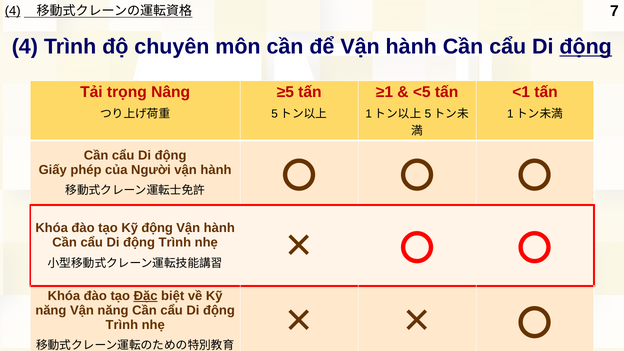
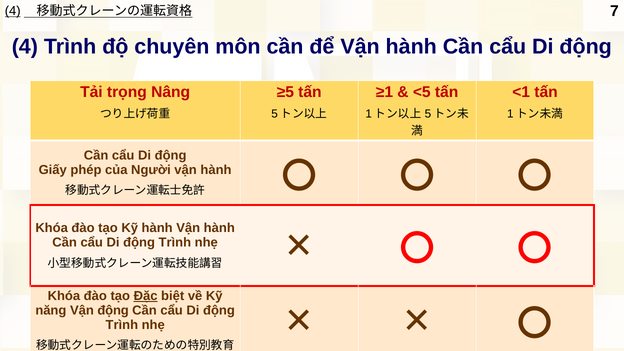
động underline: present -> none (586, 47)
Kỹ động: động -> hành (157, 228)
Vận năng: năng -> động (113, 310)
